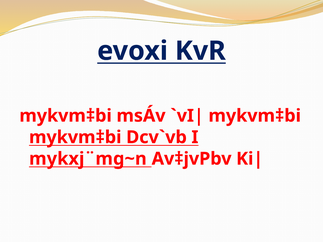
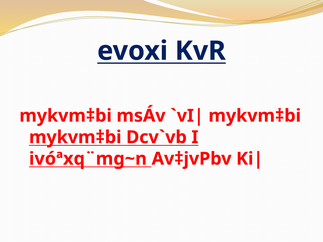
mykxj¨mg~n: mykxj¨mg~n -> ivóªxq¨mg~n (88, 159)
